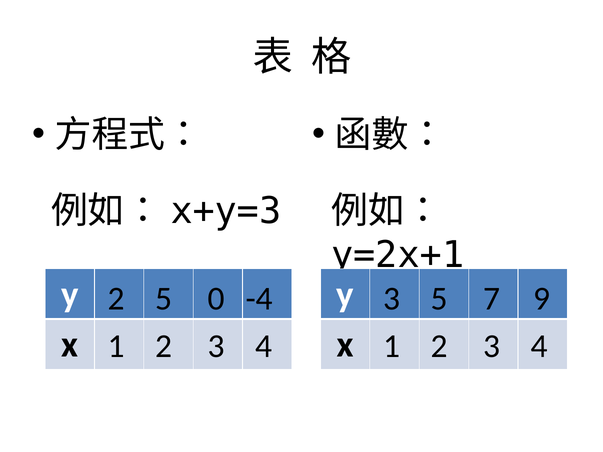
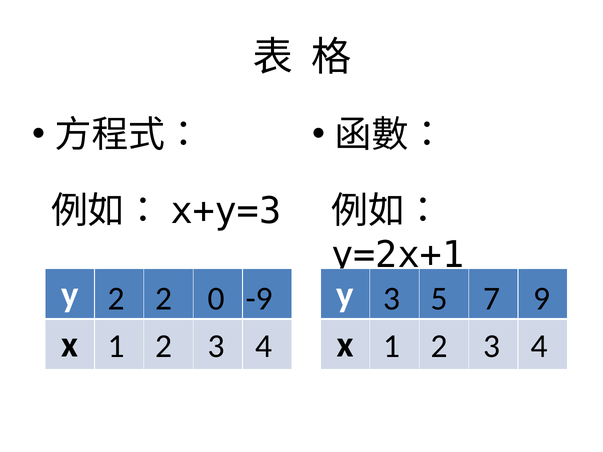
2 5: 5 -> 2 (164, 299)
-4: -4 -> -9 (259, 299)
